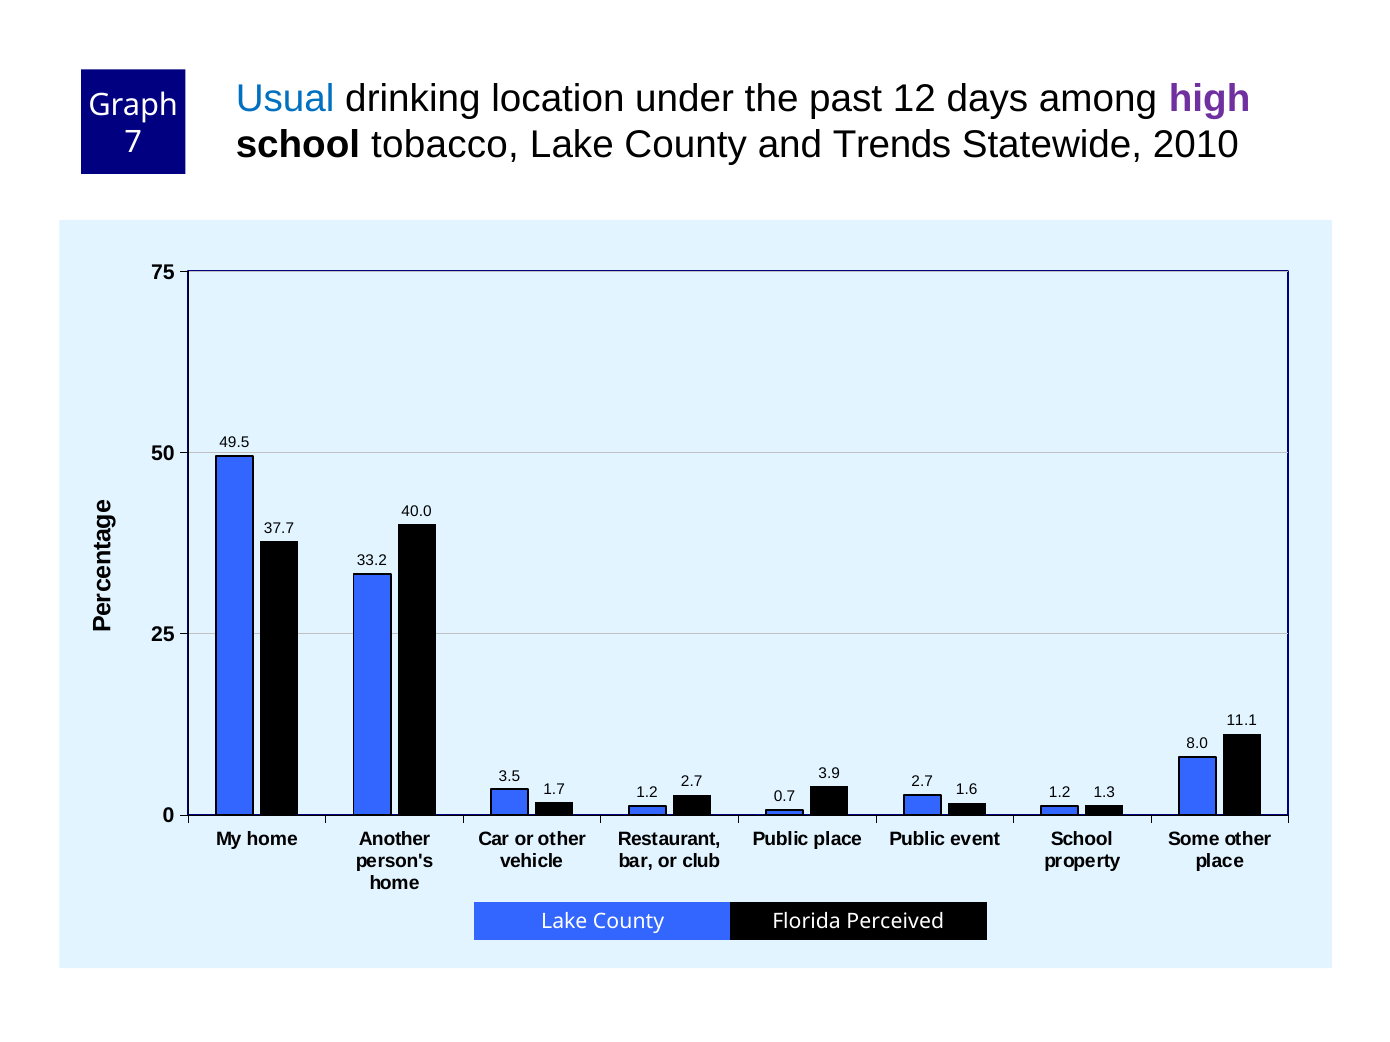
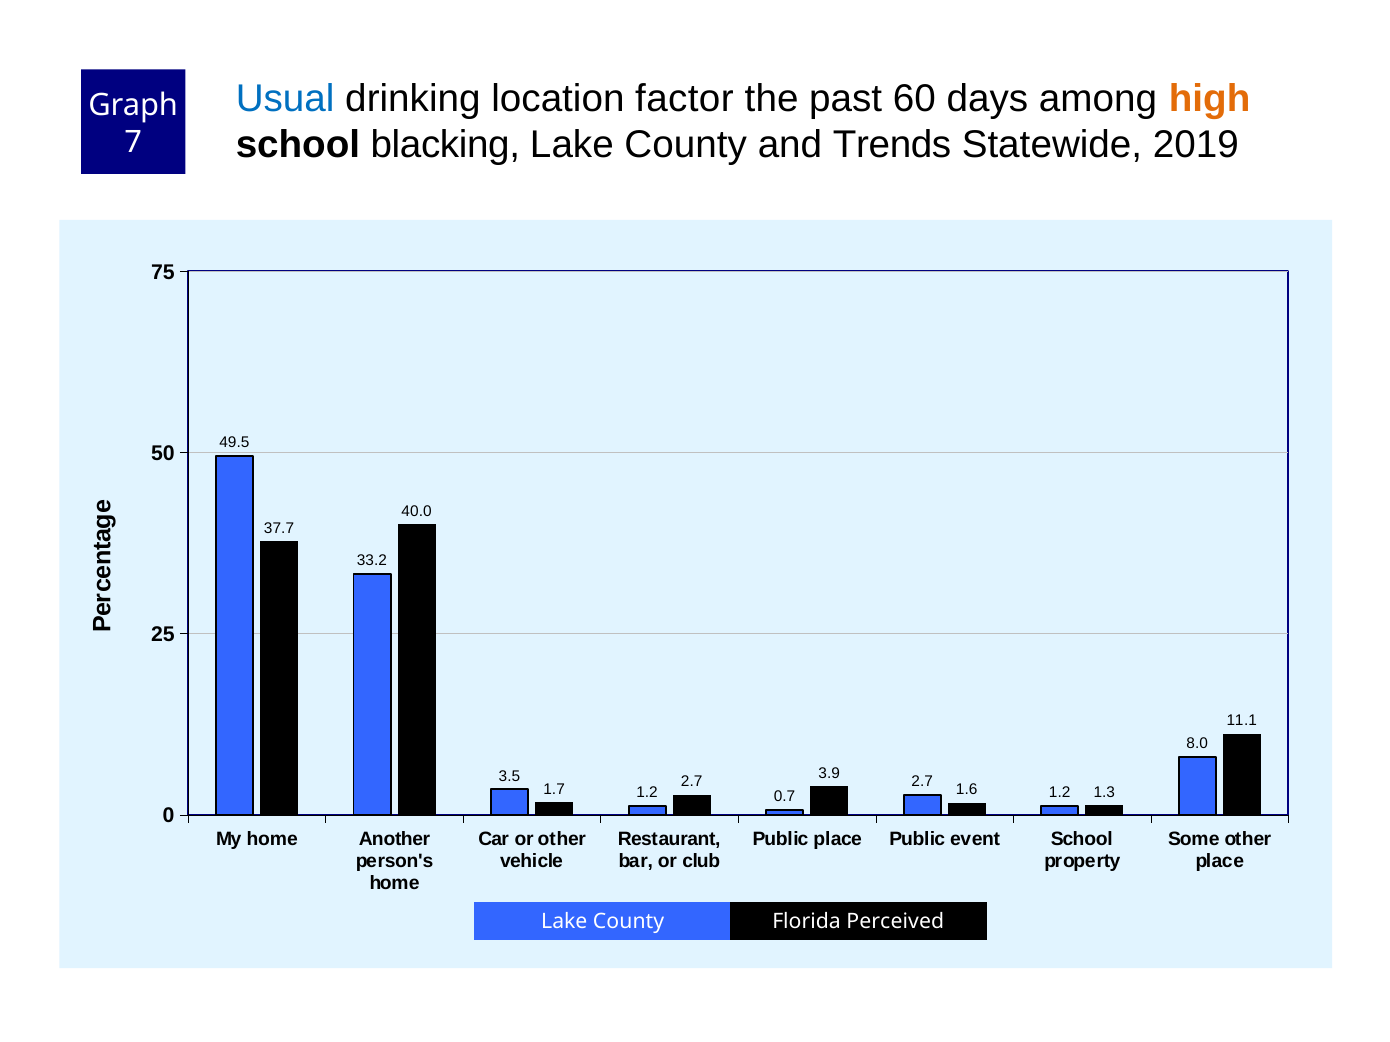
under: under -> factor (684, 99)
12: 12 -> 60 (914, 99)
high colour: purple -> orange (1210, 99)
tobacco: tobacco -> blacking (445, 145)
2010: 2010 -> 2019 (1196, 145)
